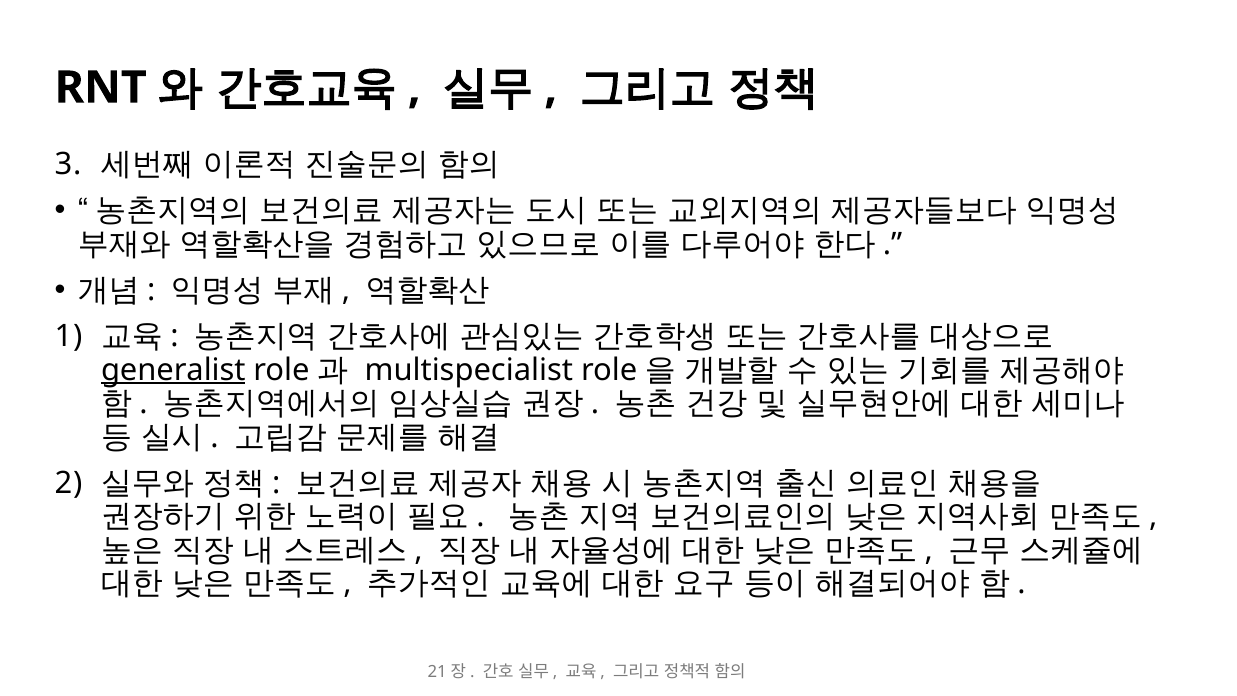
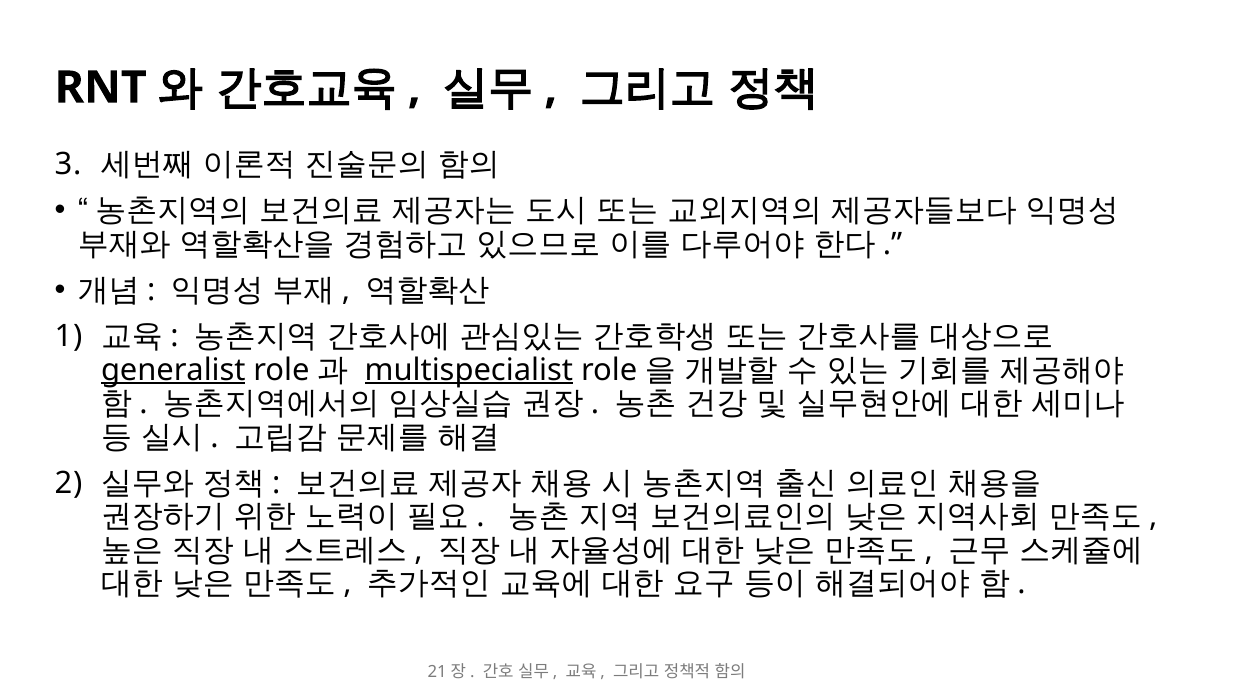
multispecialist underline: none -> present (469, 370)
